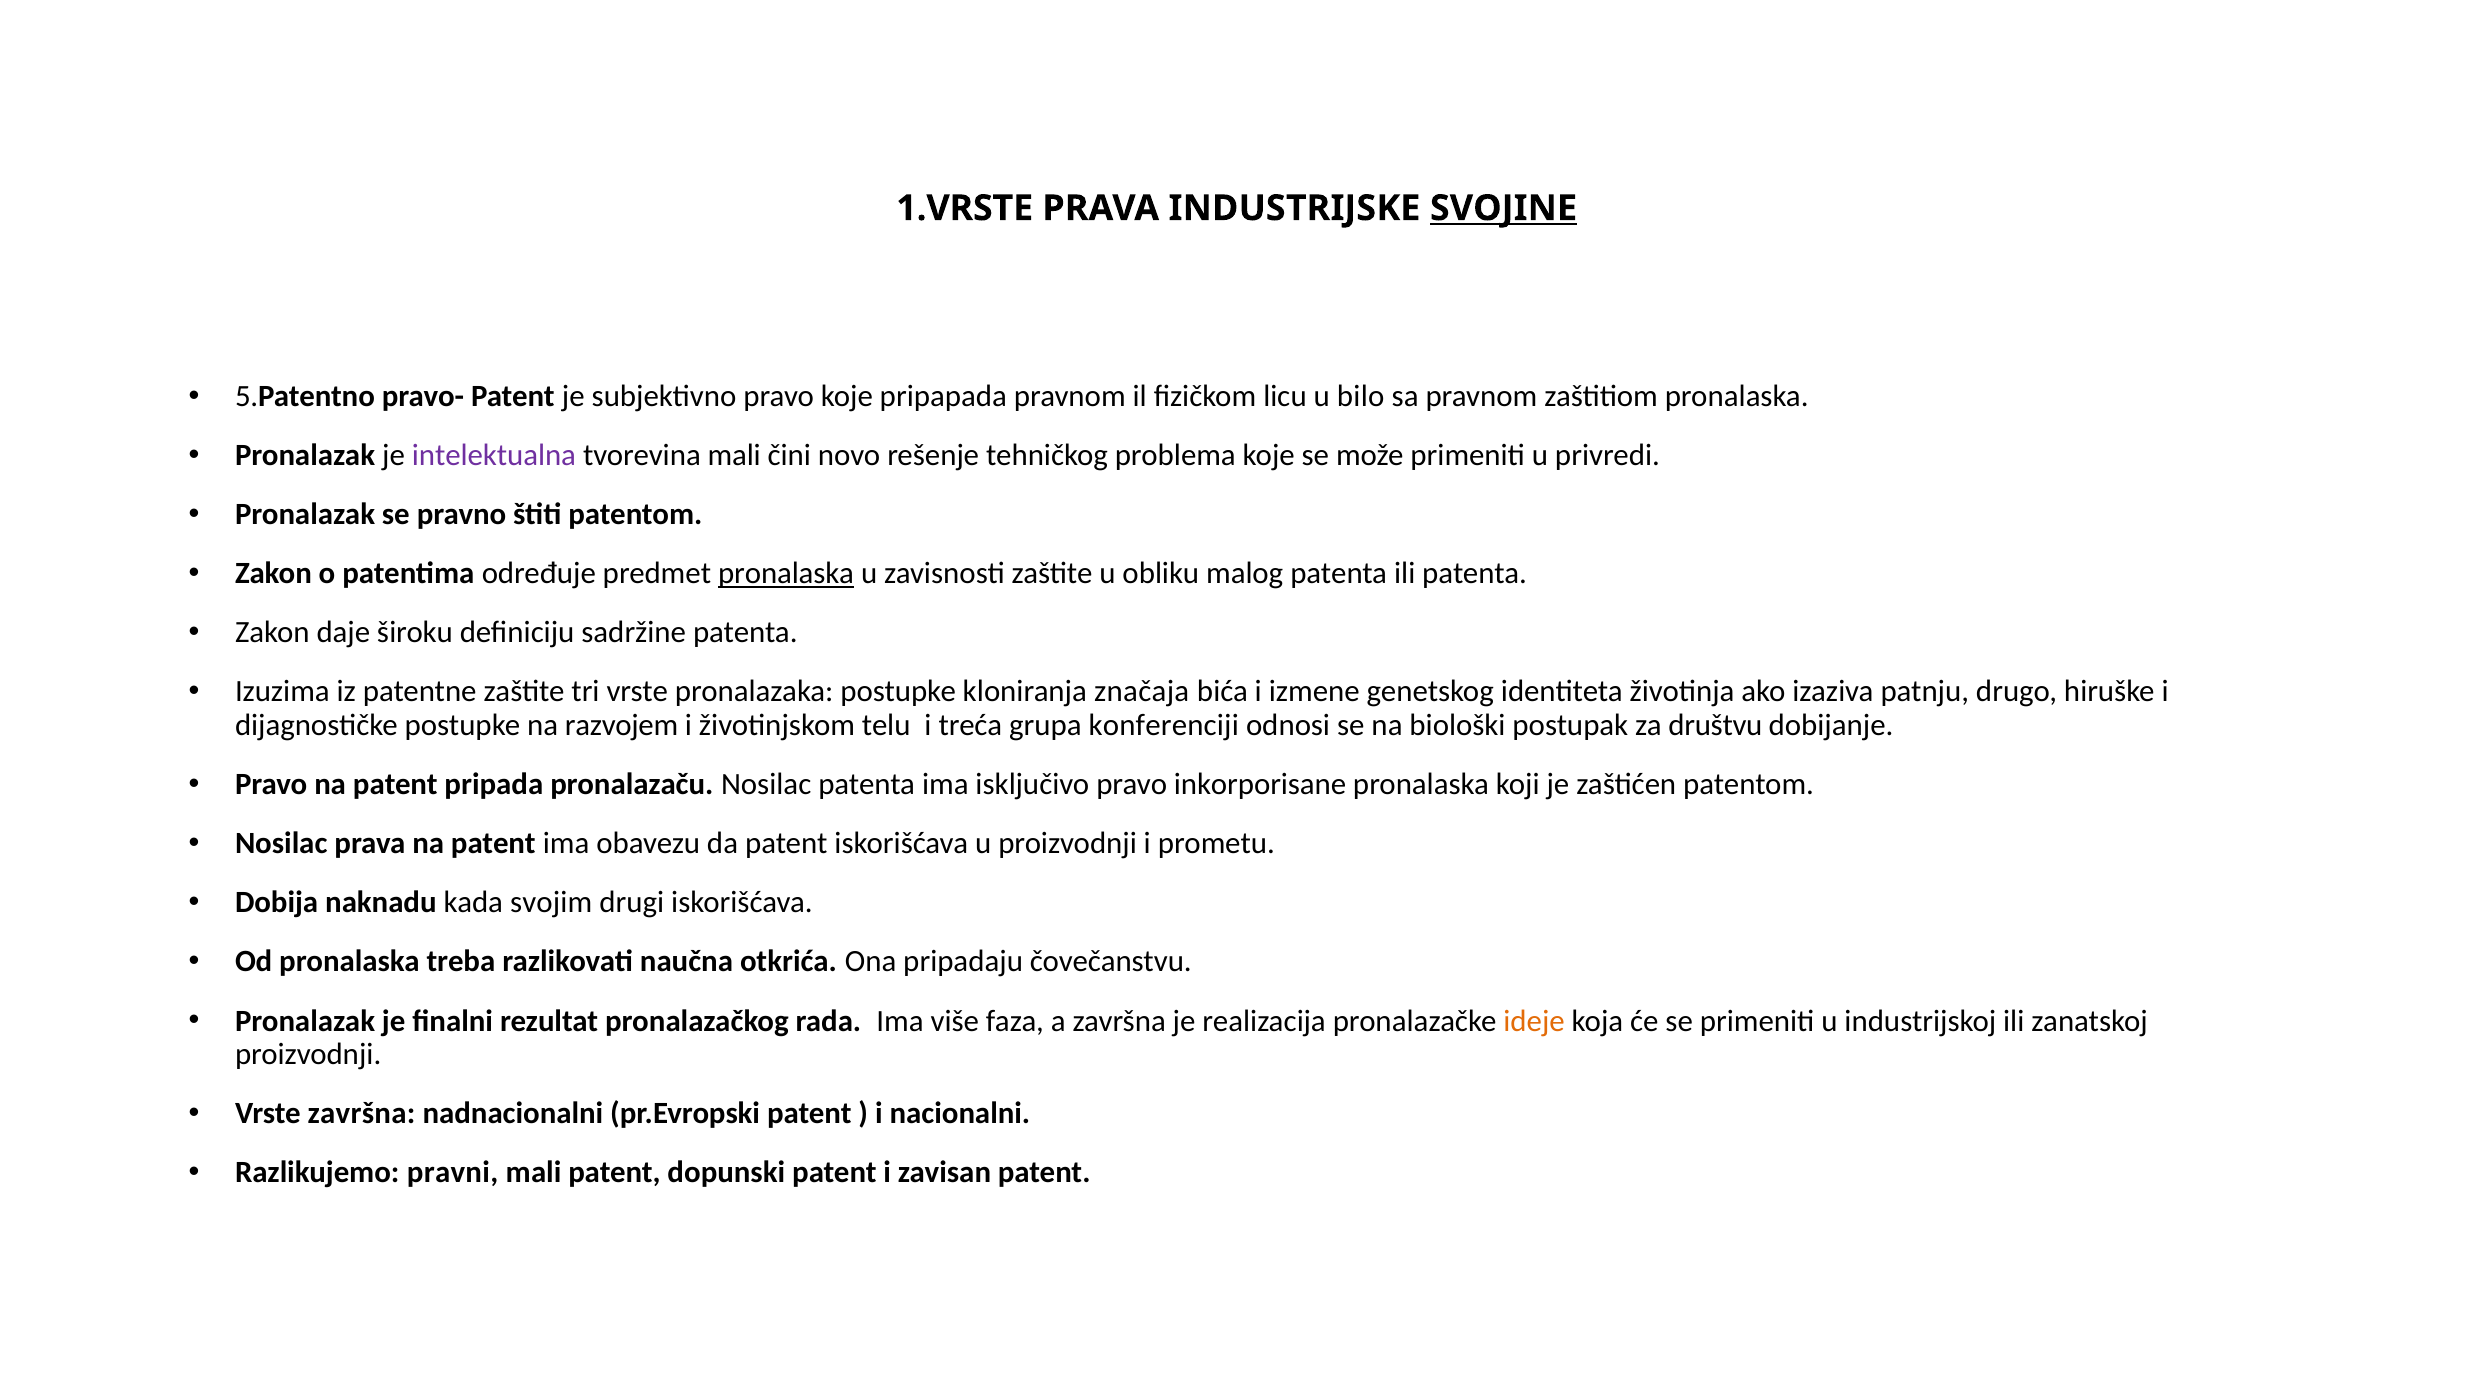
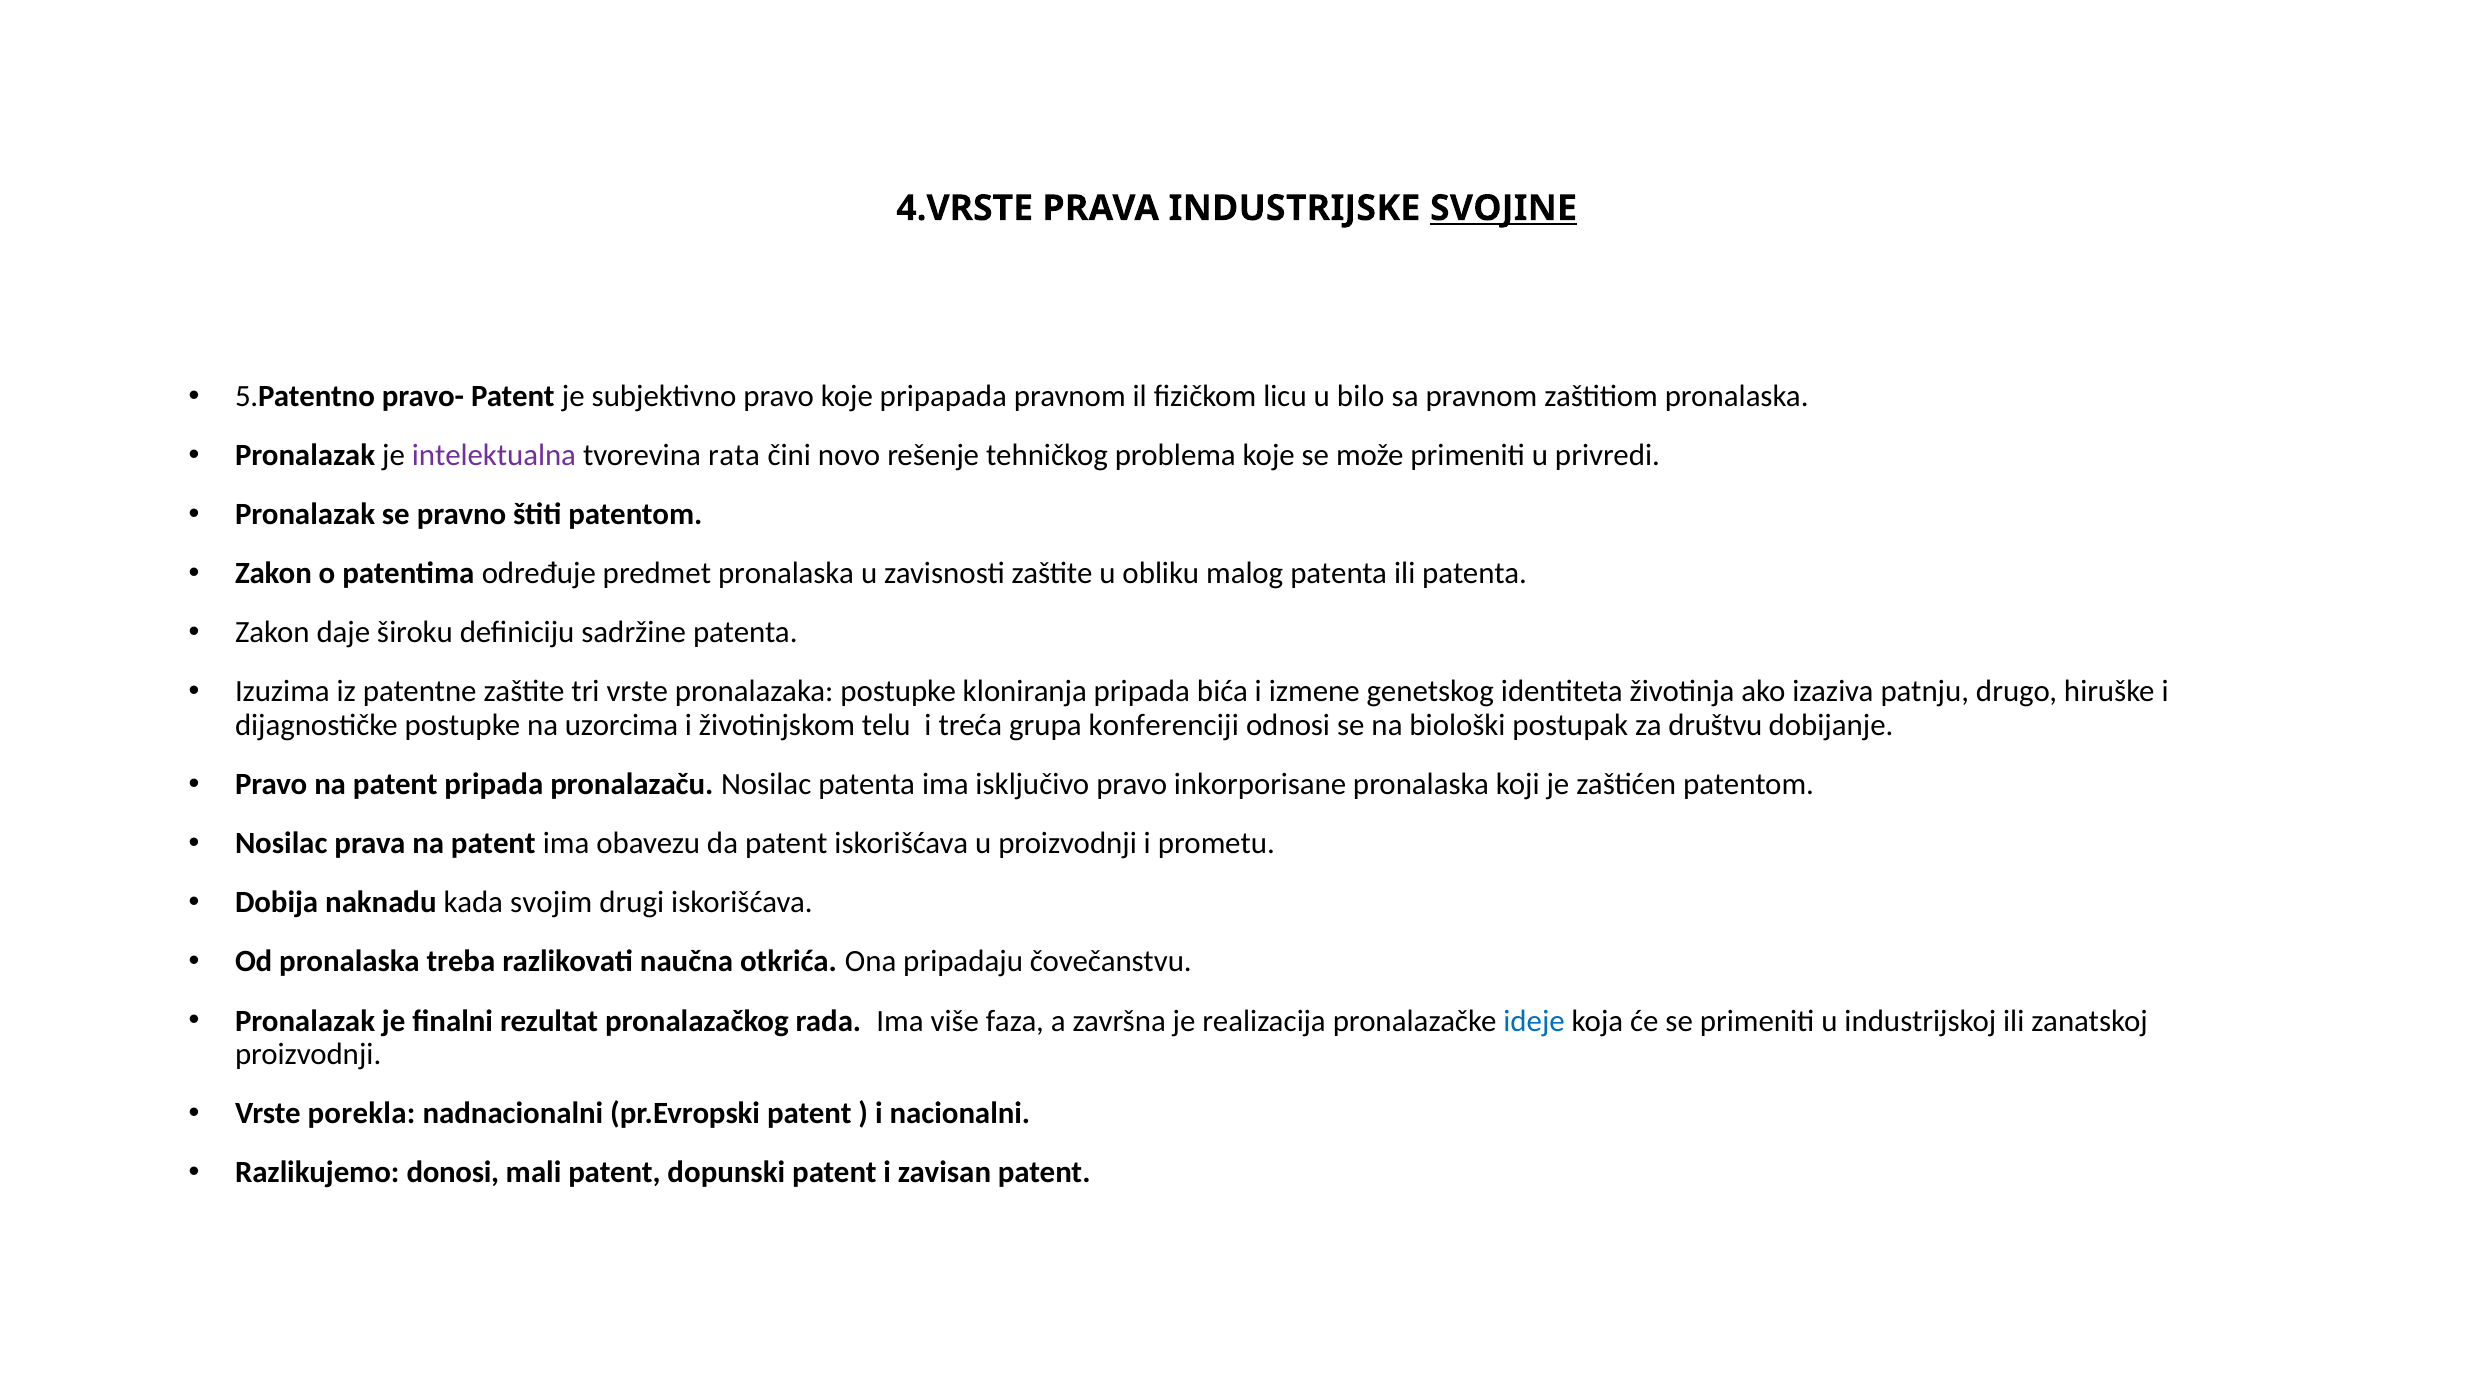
1.VRSTE: 1.VRSTE -> 4.VRSTE (965, 208)
tvorevina mali: mali -> rata (734, 455)
pronalaska underline: present -> none (786, 574)
kloniranja značaja: značaja -> pripada (1142, 692)
razvojem: razvojem -> uzorcima (622, 725)
ideje colour: orange -> blue (1534, 1021)
Vrste završna: završna -> porekla (361, 1114)
pravni: pravni -> donosi (453, 1173)
